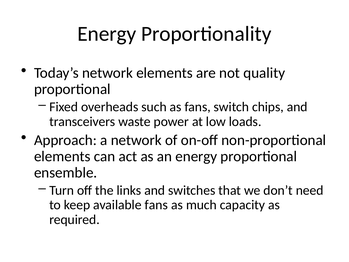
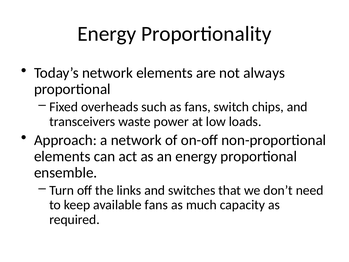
quality: quality -> always (264, 73)
